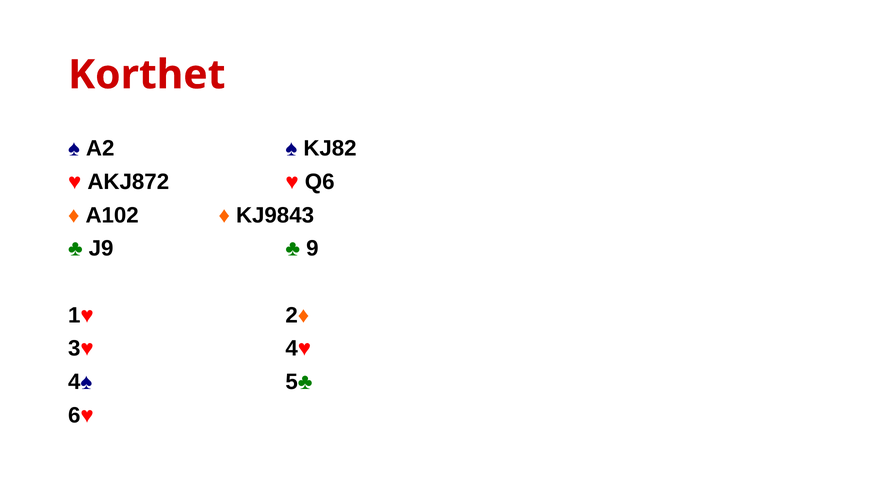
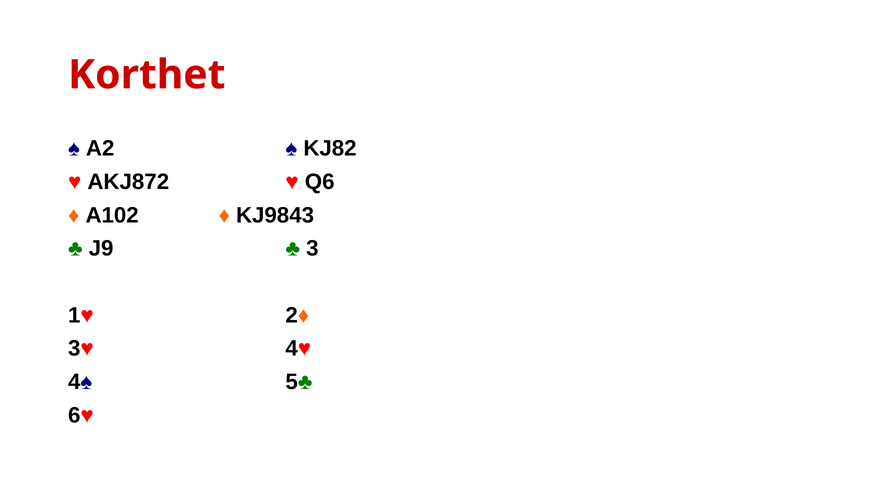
9: 9 -> 3 (312, 249)
